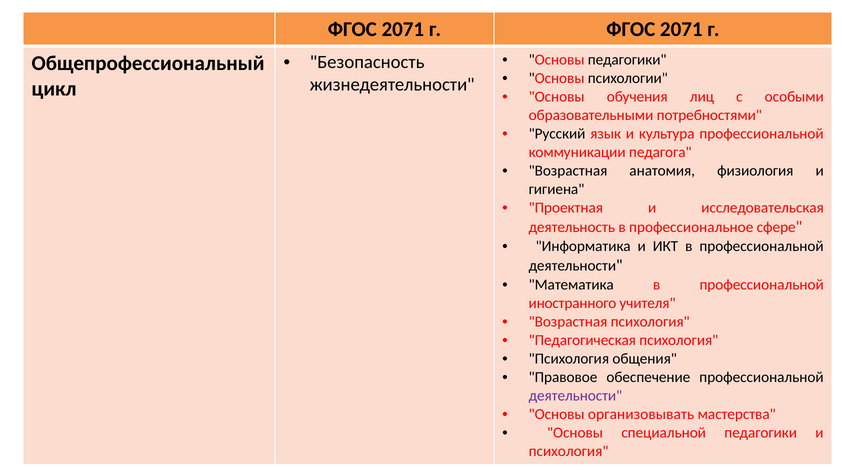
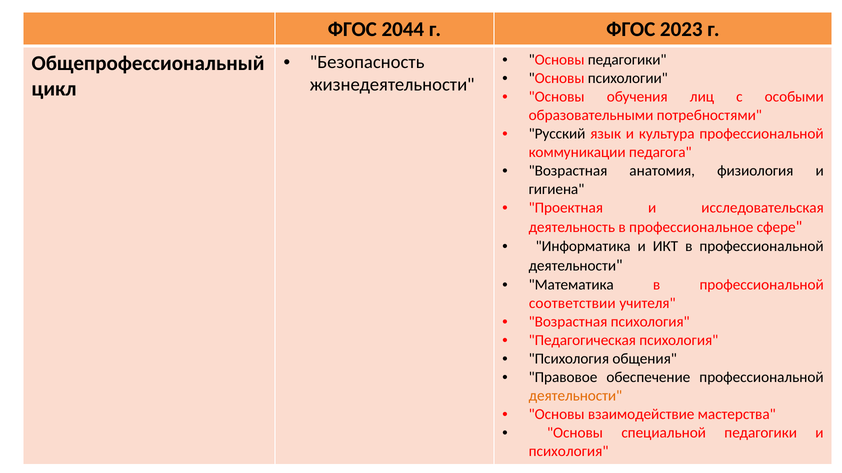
2071: 2071 -> 2044 (403, 29)
г ФГОС 2071: 2071 -> 2023 (681, 29)
иностранного: иностранного -> соответствии (572, 303)
деятельности colour: purple -> orange (575, 396)
организовывать: организовывать -> взаимодействие (641, 415)
